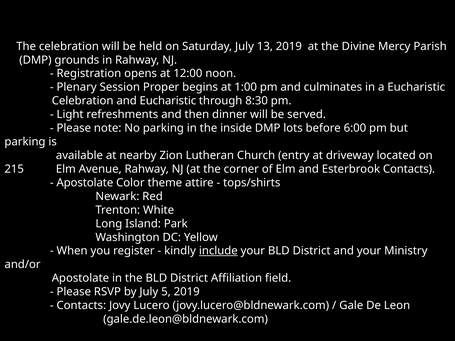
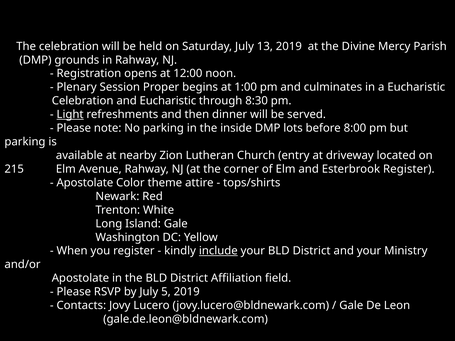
Light underline: none -> present (70, 115)
6:00: 6:00 -> 8:00 (355, 128)
Esterbrook Contacts: Contacts -> Register (409, 169)
Island Park: Park -> Gale (176, 224)
